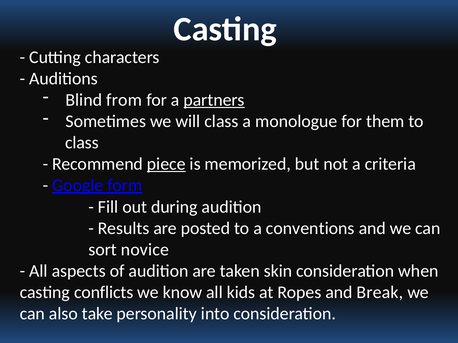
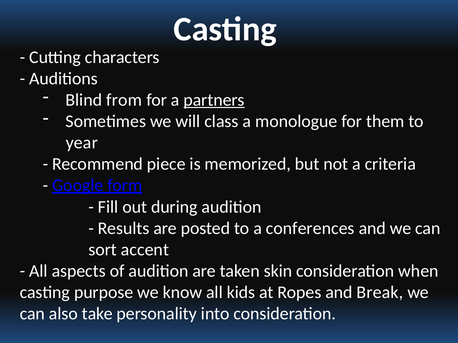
class: class -> year (82, 143)
piece underline: present -> none (166, 164)
conventions: conventions -> conferences (310, 229)
novice: novice -> accent (145, 250)
conflicts: conflicts -> purpose (104, 293)
